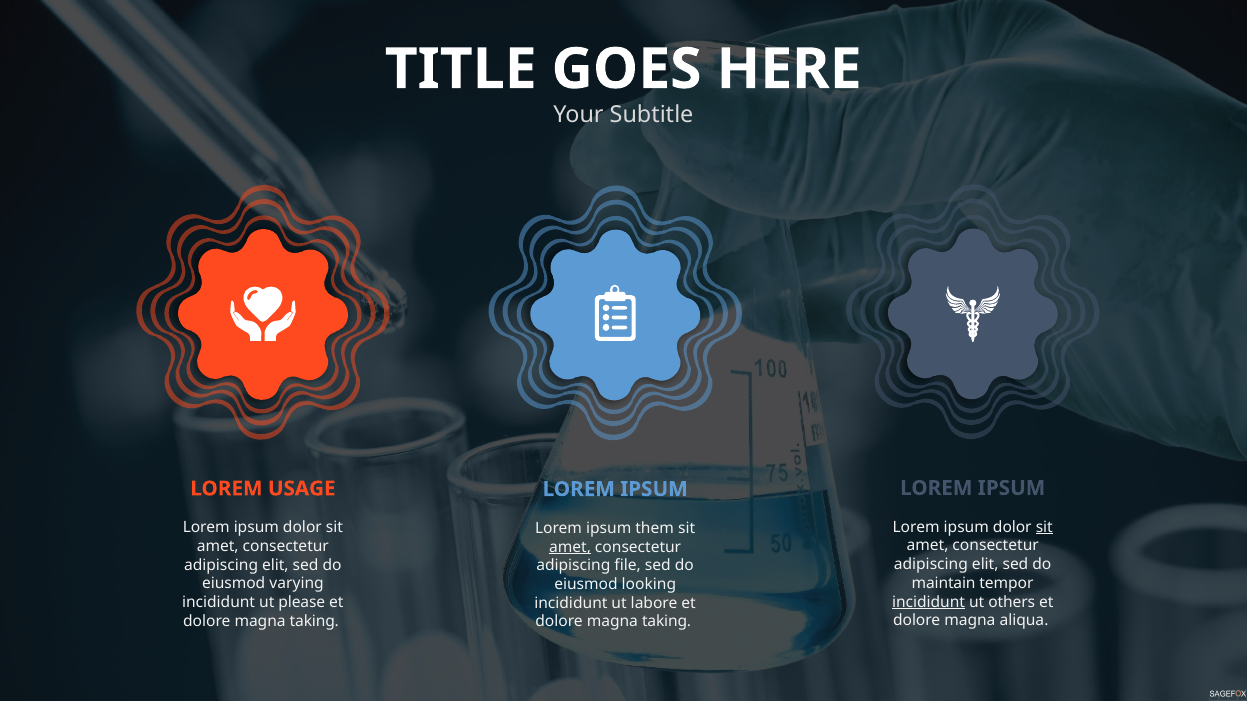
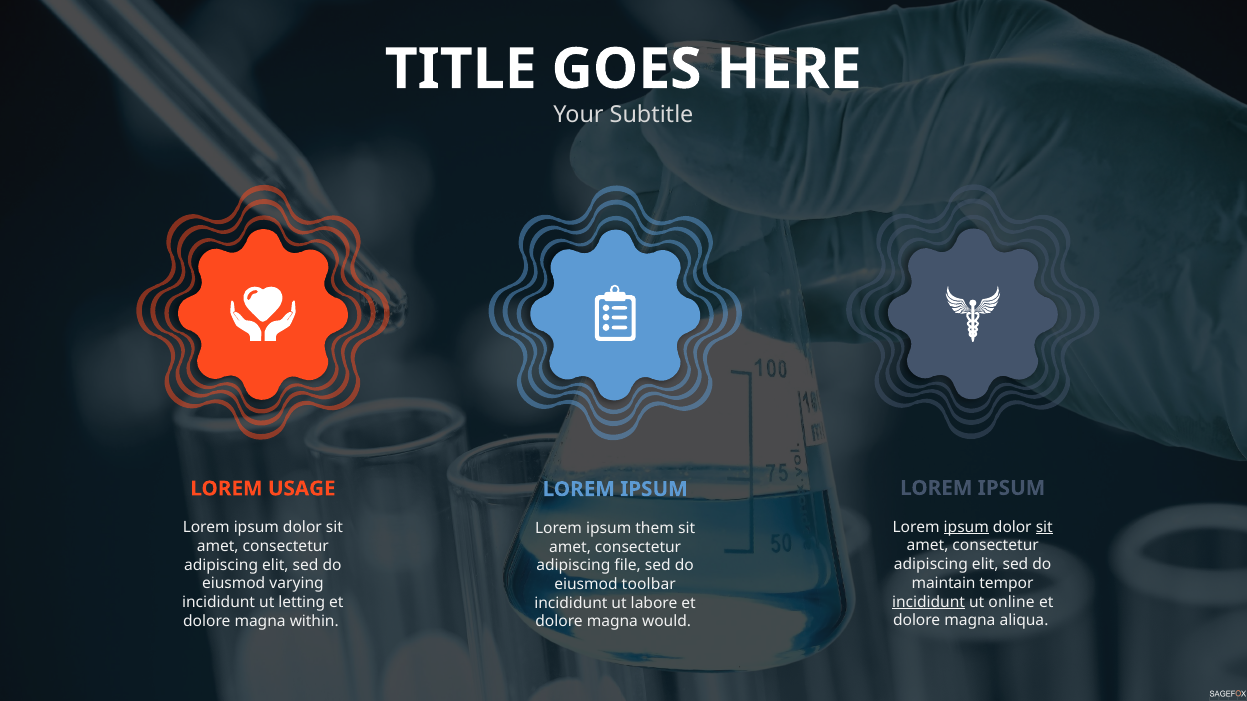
ipsum underline: none -> present (966, 527)
amet underline: present -> none (570, 547)
looking: looking -> toolbar (649, 585)
others: others -> online (1012, 602)
please: please -> letting (302, 603)
taking: taking -> within (314, 622)
taking: taking -> would (667, 622)
